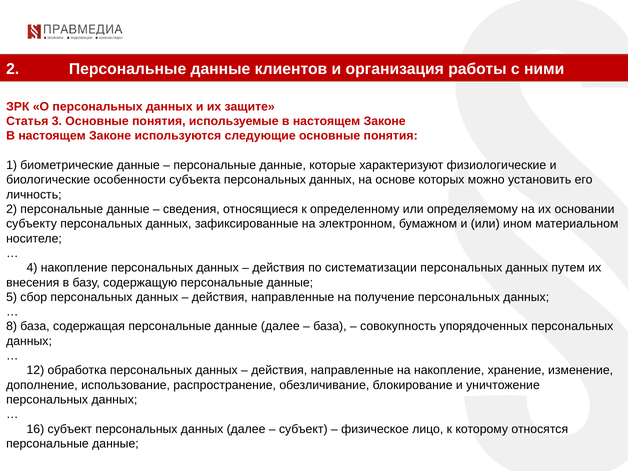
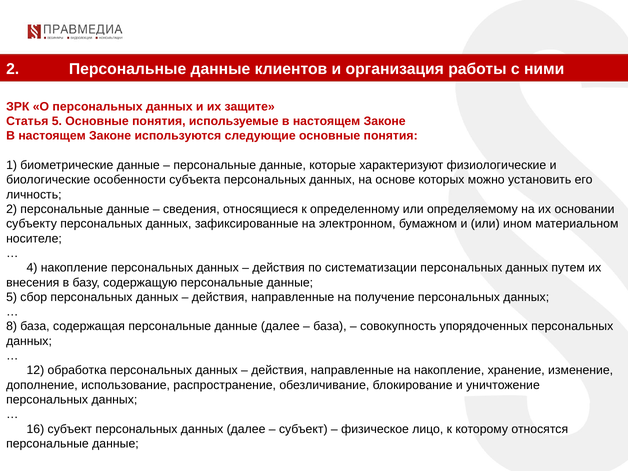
Статья 3: 3 -> 5 (57, 121)
